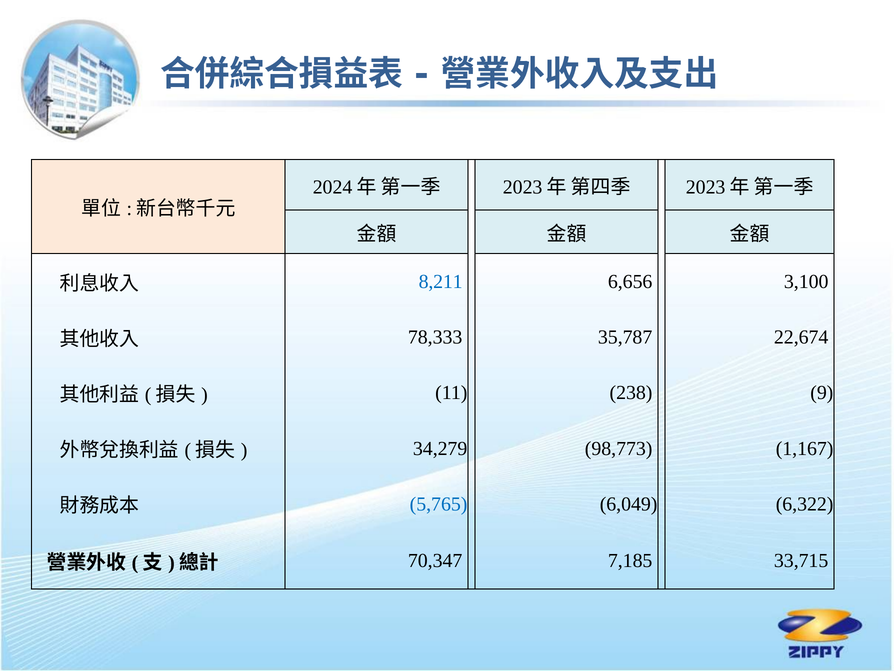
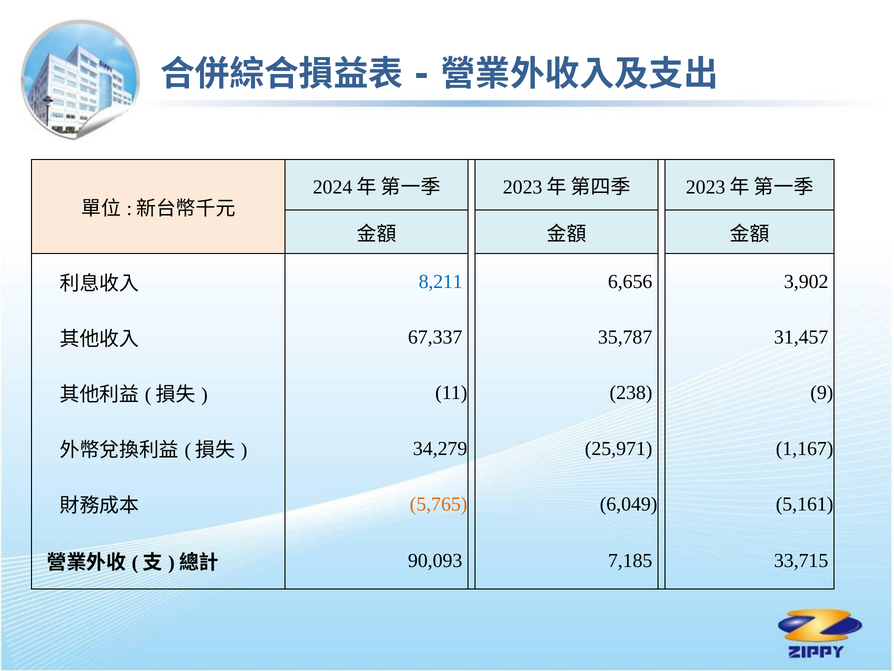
3,100: 3,100 -> 3,902 (806, 281)
78,333: 78,333 -> 67,337 (435, 337)
22,674: 22,674 -> 31,457 (801, 337)
98,773: 98,773 -> 25,971 (619, 448)
5,765 colour: blue -> orange (439, 504)
6,322: 6,322 -> 5,161 (805, 504)
70,347: 70,347 -> 90,093 (435, 560)
